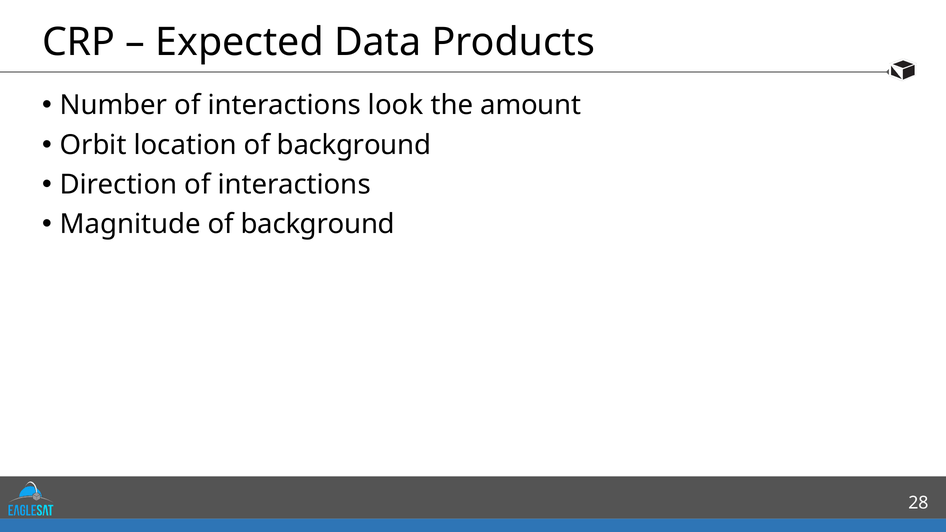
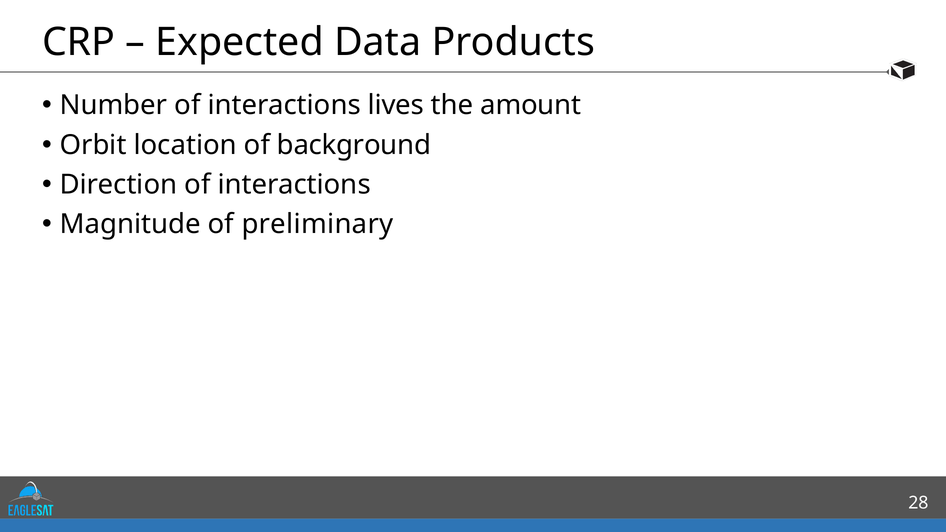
look: look -> lives (396, 105)
Magnitude of background: background -> preliminary (317, 224)
